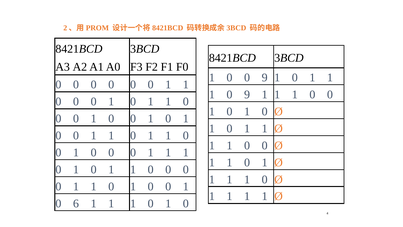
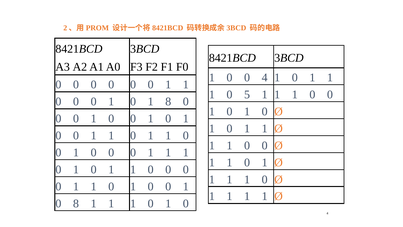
0 0 9: 9 -> 4 (265, 78)
1 0 9: 9 -> 5 (247, 94)
1: 1 -> 8 (168, 102)
0 6: 6 -> 8 (76, 203)
